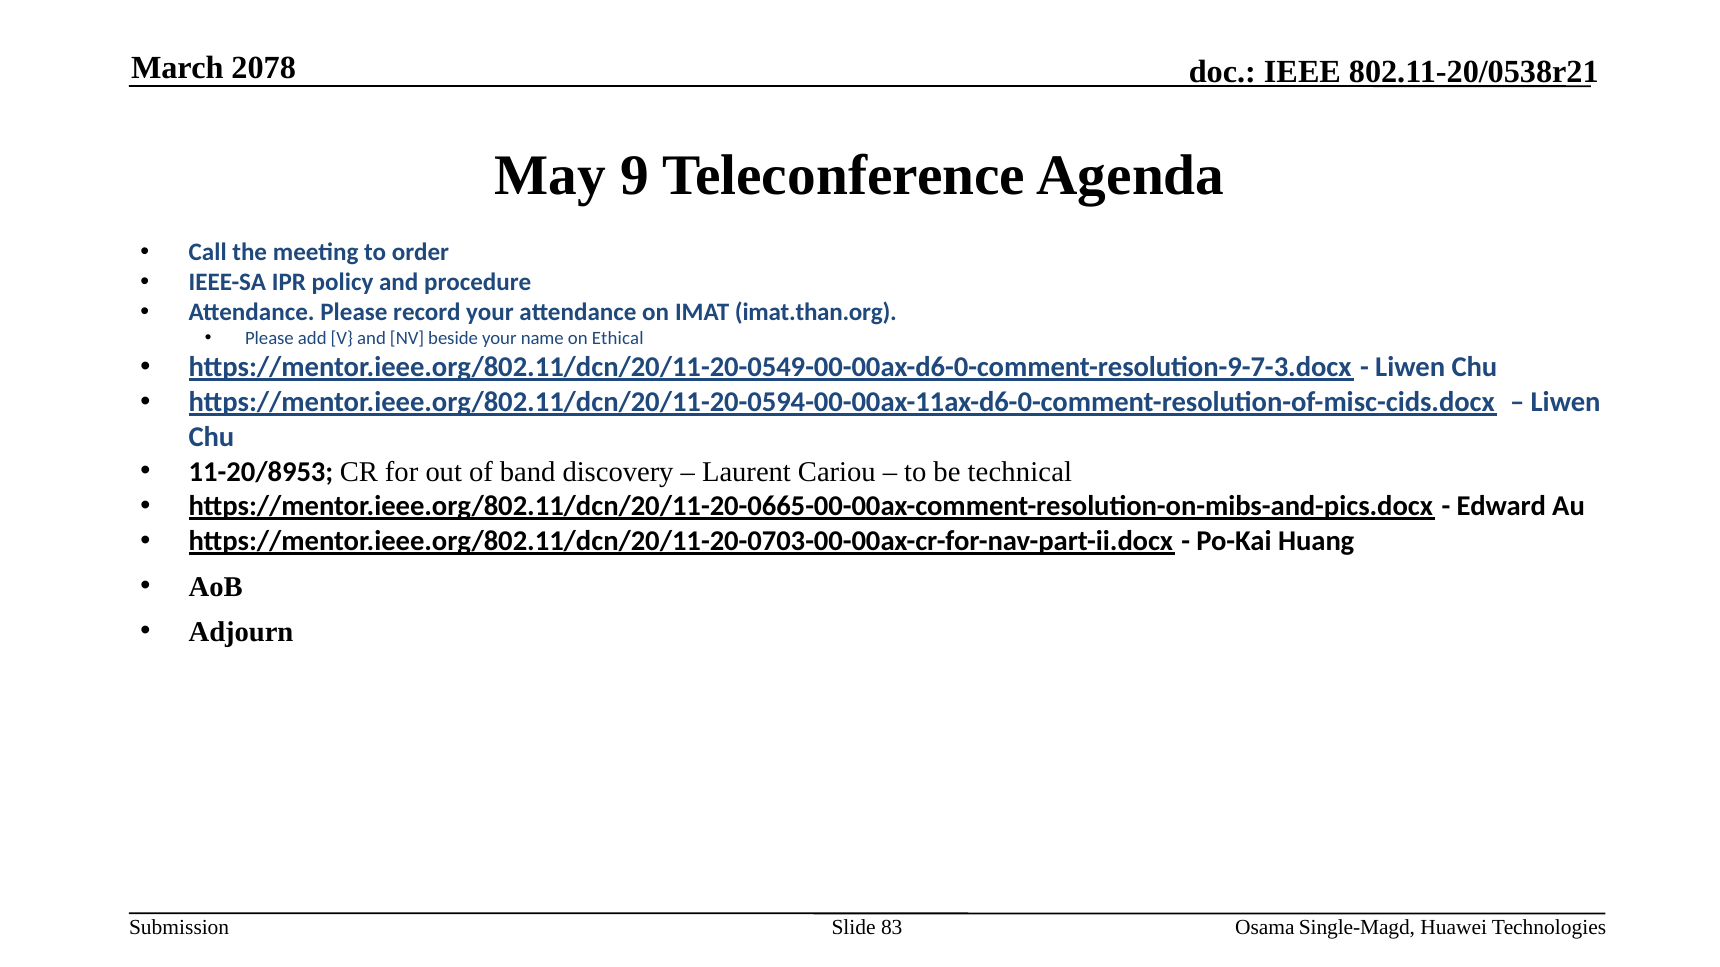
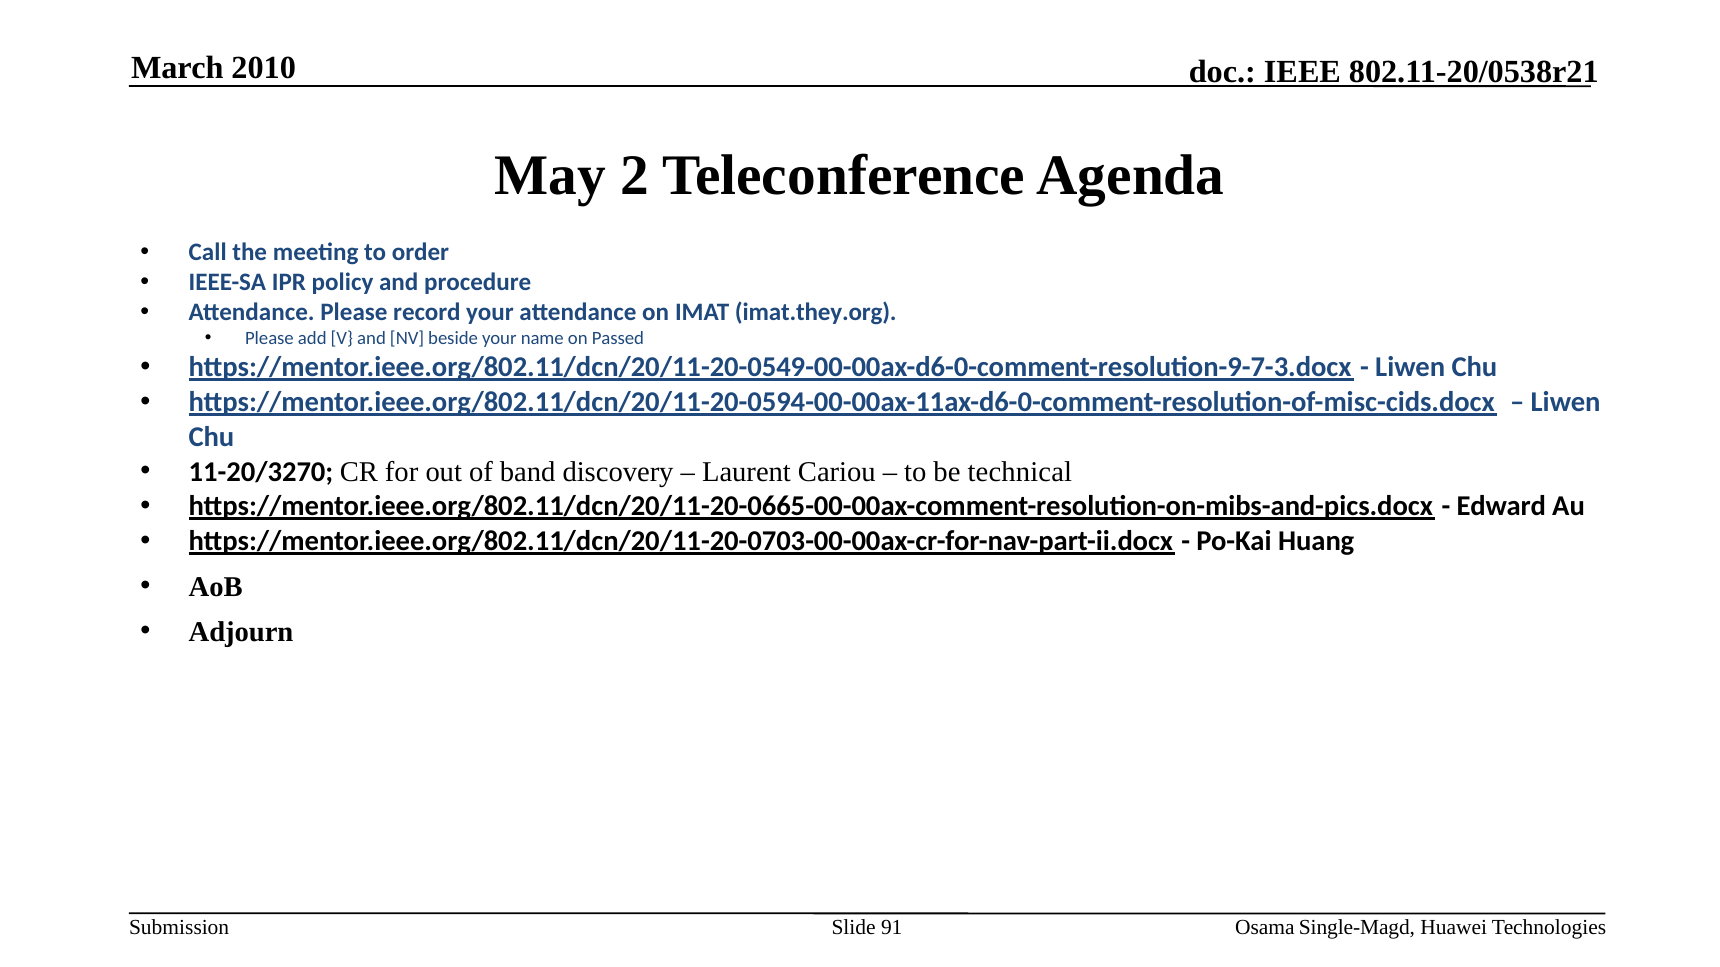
2078: 2078 -> 2010 (264, 68)
9: 9 -> 2 (635, 176)
imat.than.org: imat.than.org -> imat.they.org (816, 312)
Ethical: Ethical -> Passed (618, 338)
11-20/8953: 11-20/8953 -> 11-20/3270 (261, 472)
83: 83 -> 91 (892, 928)
